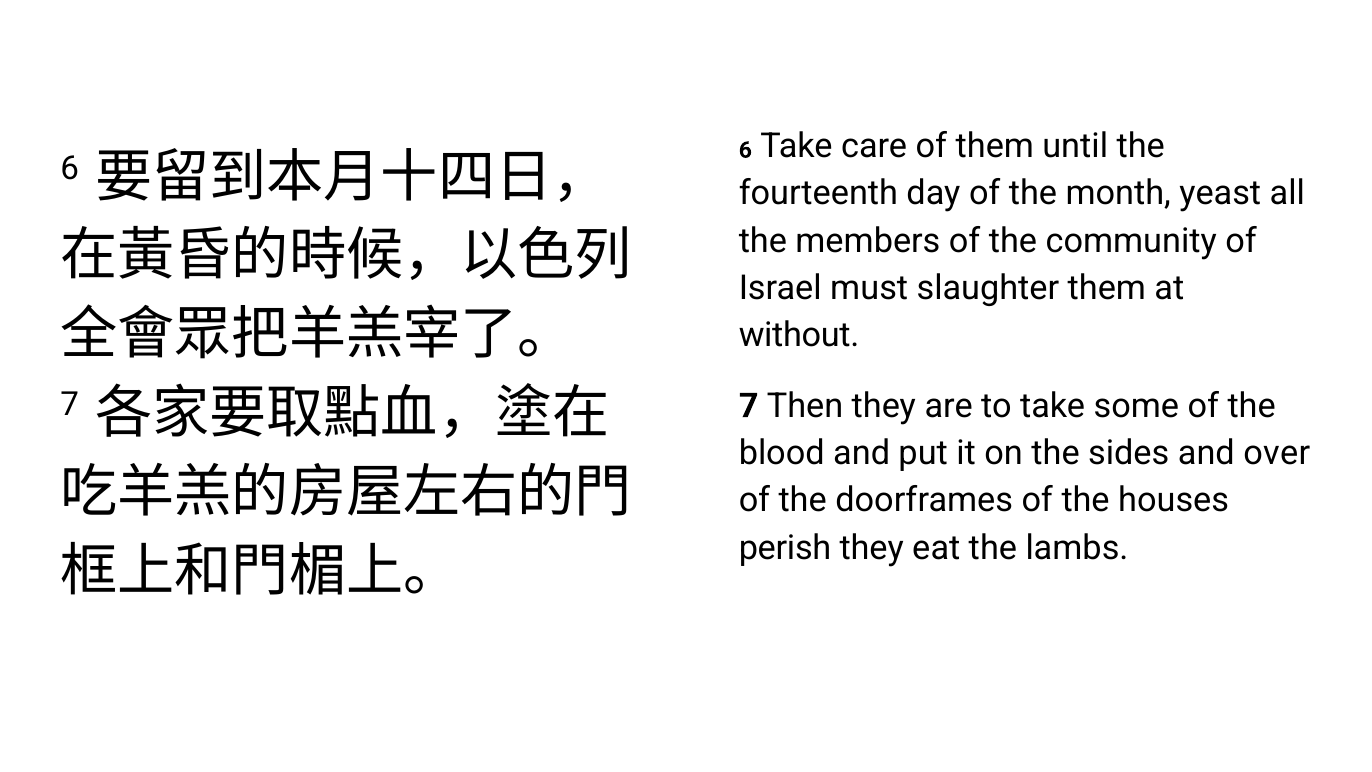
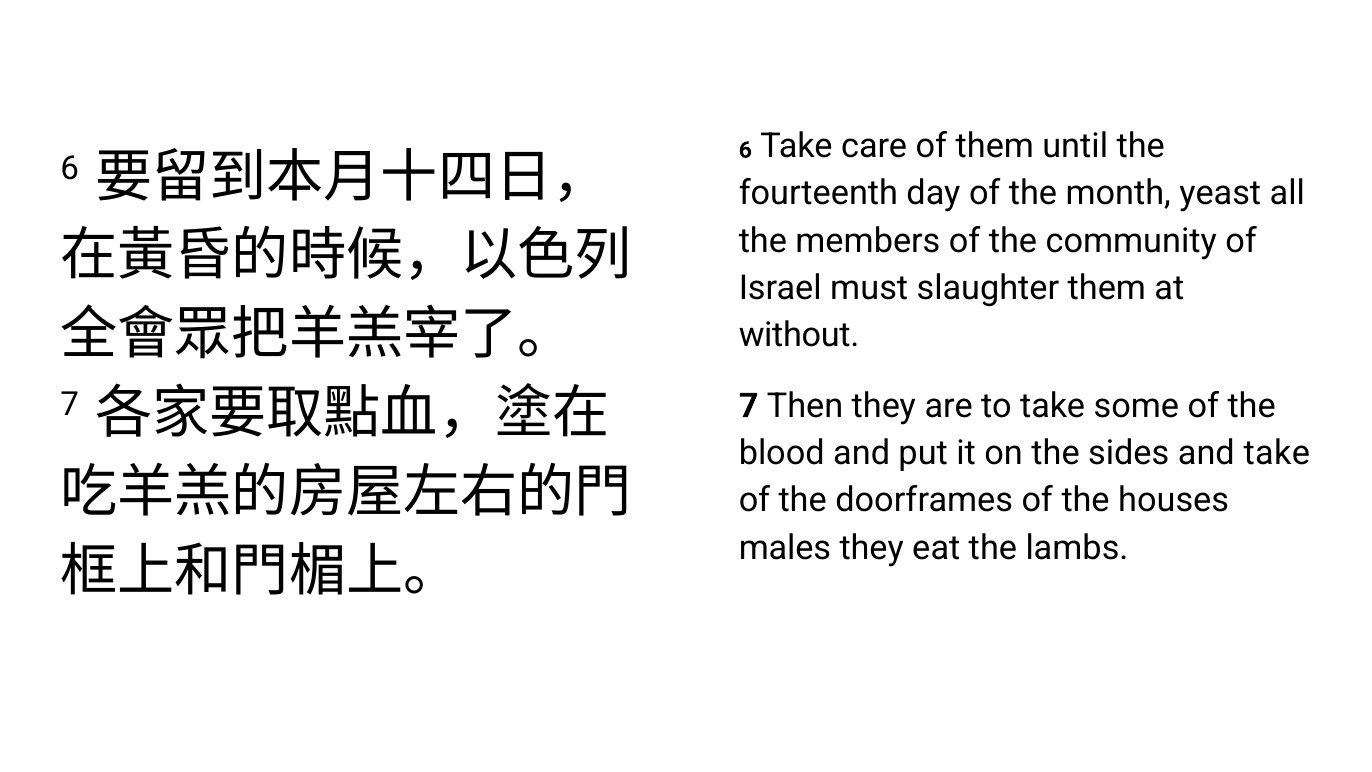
and over: over -> take (1277, 453)
perish: perish -> males (785, 548)
